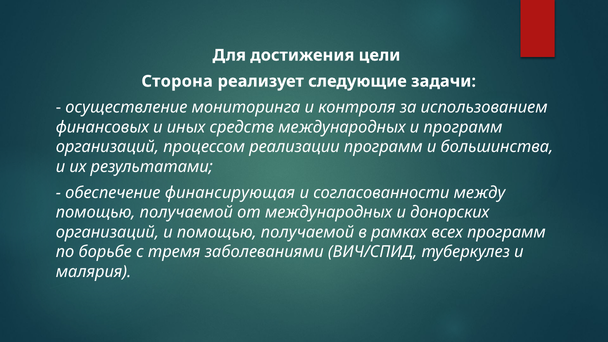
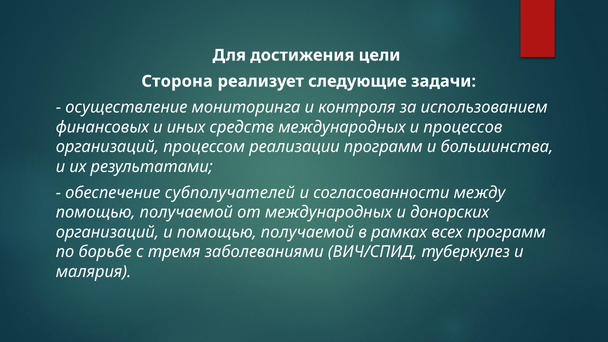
и программ: программ -> процессов (463, 127)
финансирующая: финансирующая -> субполучателей (230, 193)
